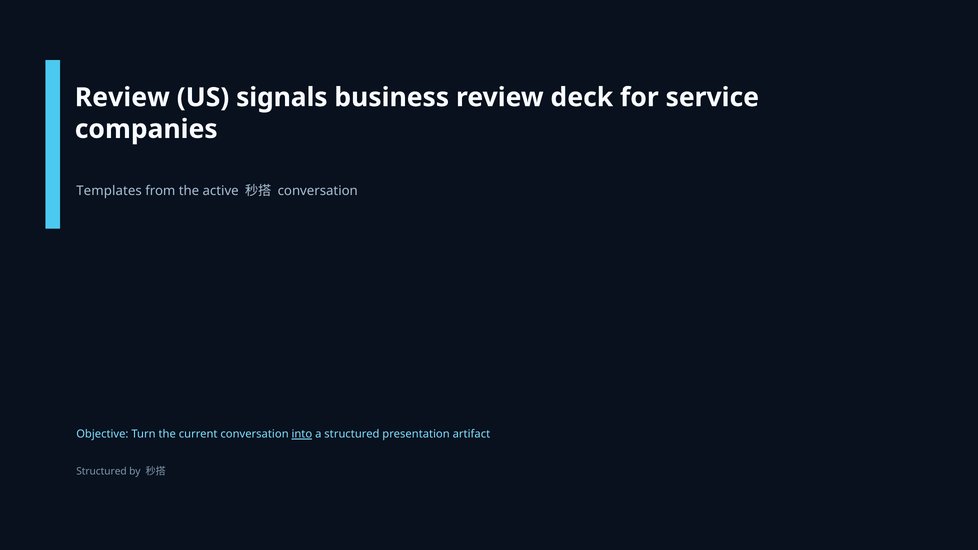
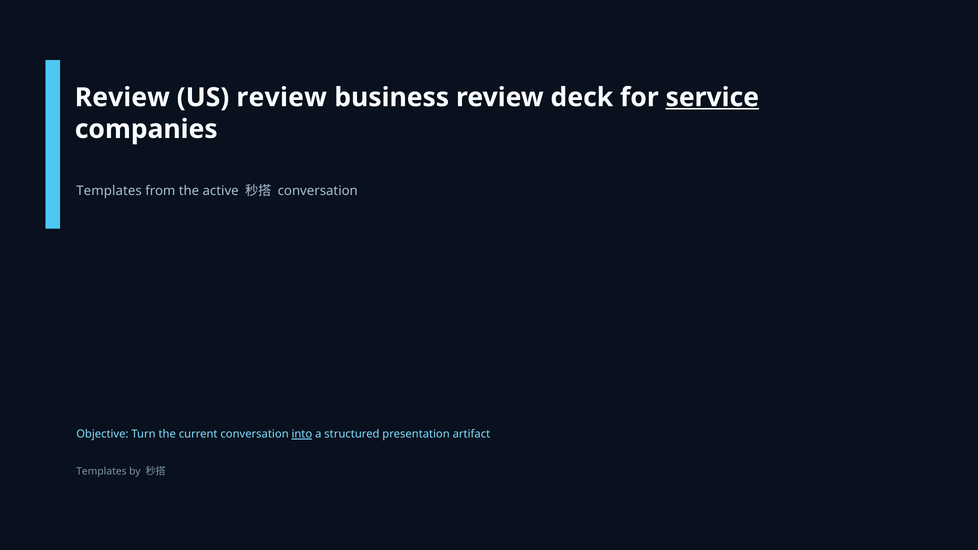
US signals: signals -> review (282, 97)
service underline: none -> present (712, 97)
Structured: Structured -> Templates (101, 472)
